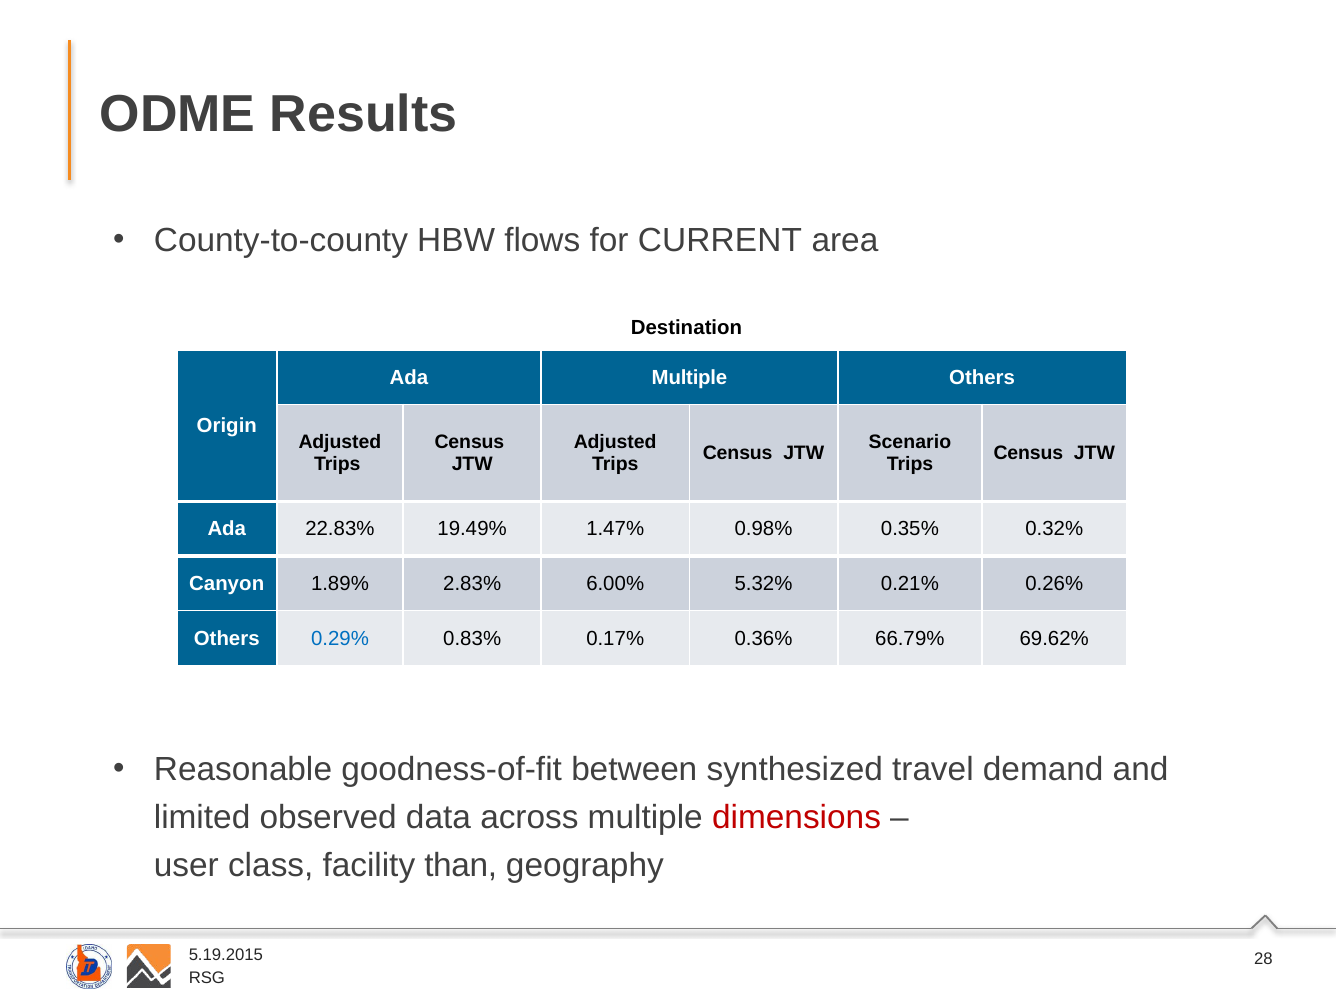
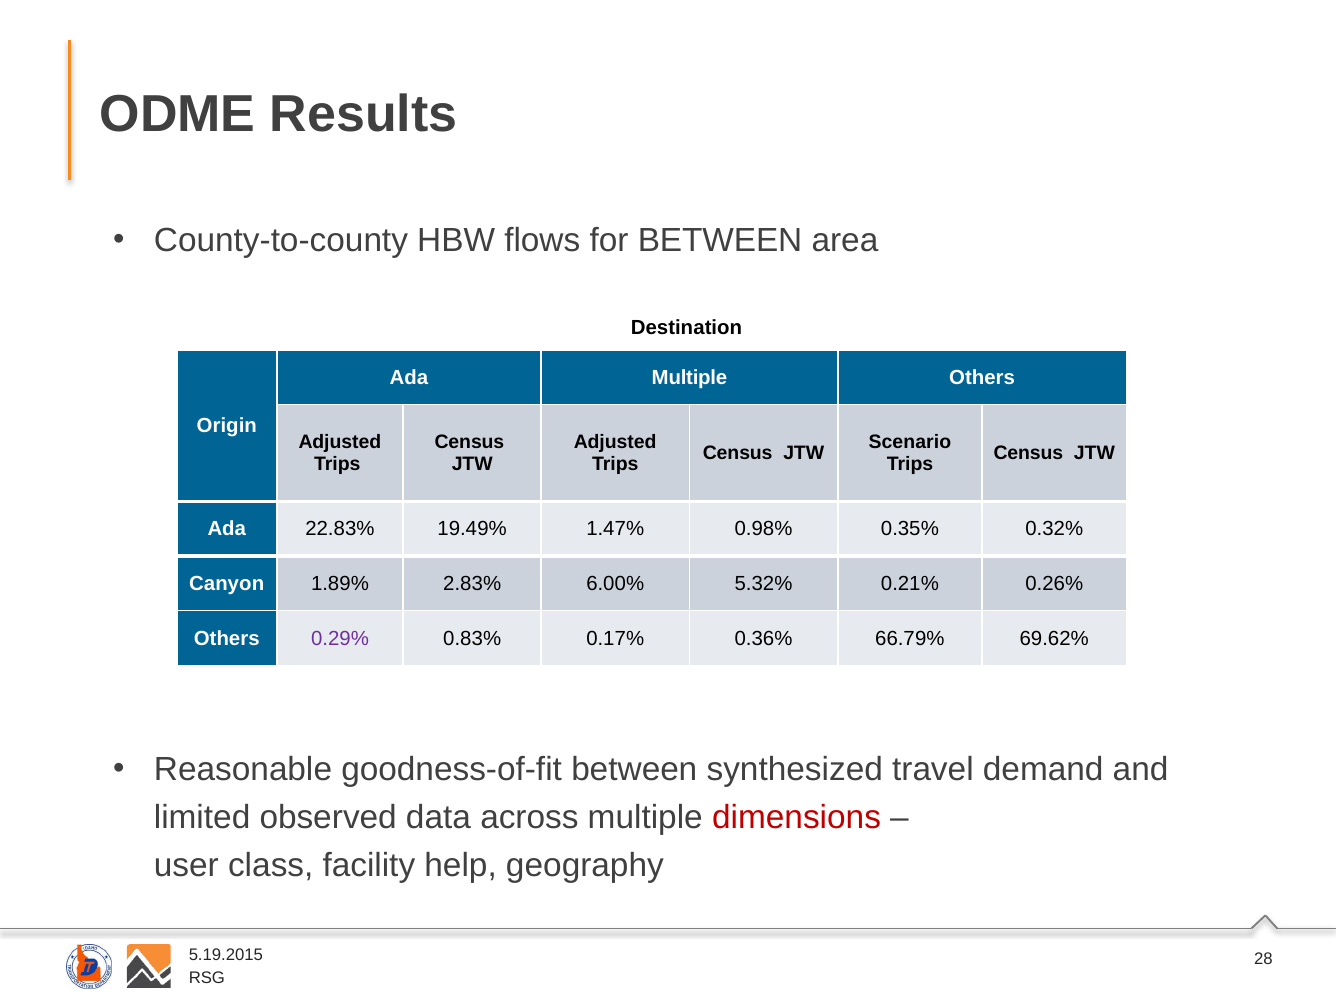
for CURRENT: CURRENT -> BETWEEN (720, 241)
0.29% colour: blue -> purple (340, 638)
than: than -> help (461, 866)
